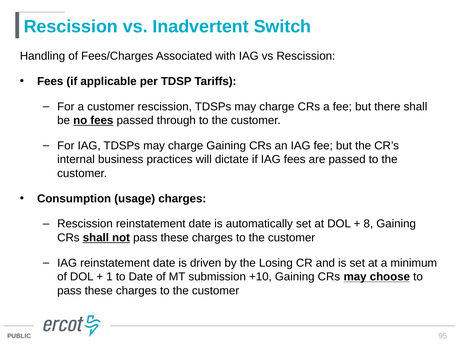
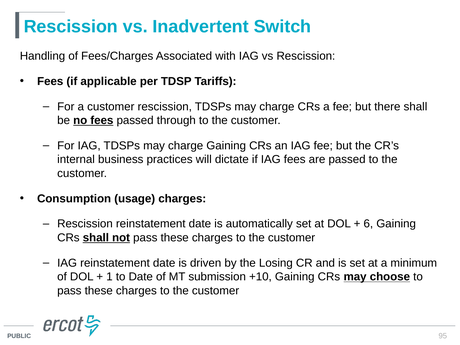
8: 8 -> 6 (368, 224)
